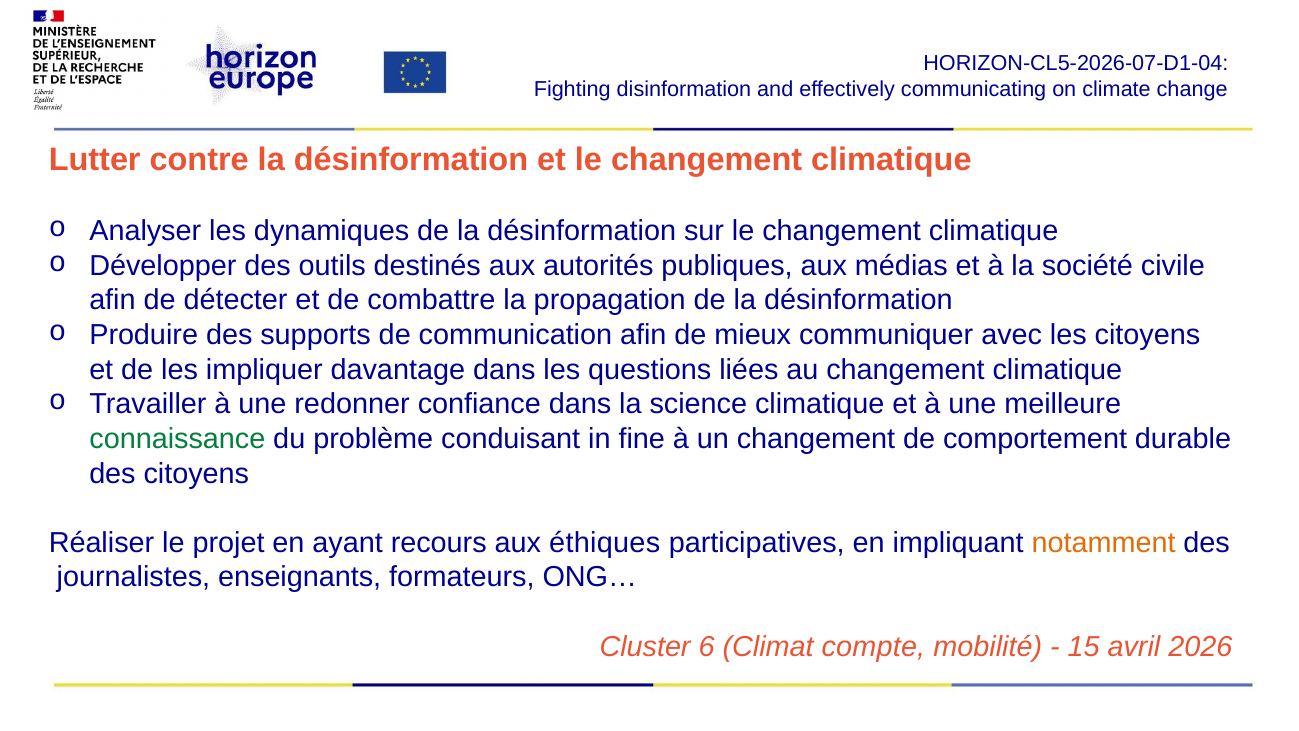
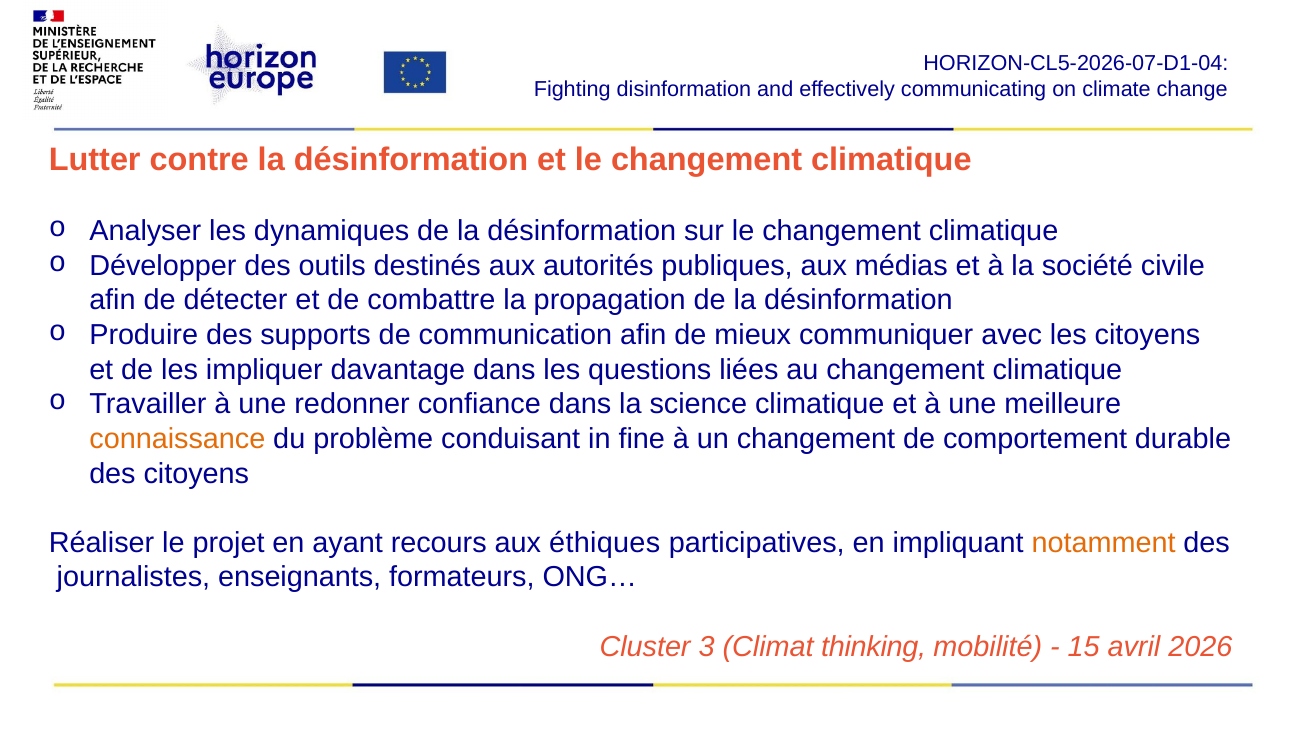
connaissance colour: green -> orange (177, 439)
6: 6 -> 3 (707, 646)
compte: compte -> thinking (874, 646)
